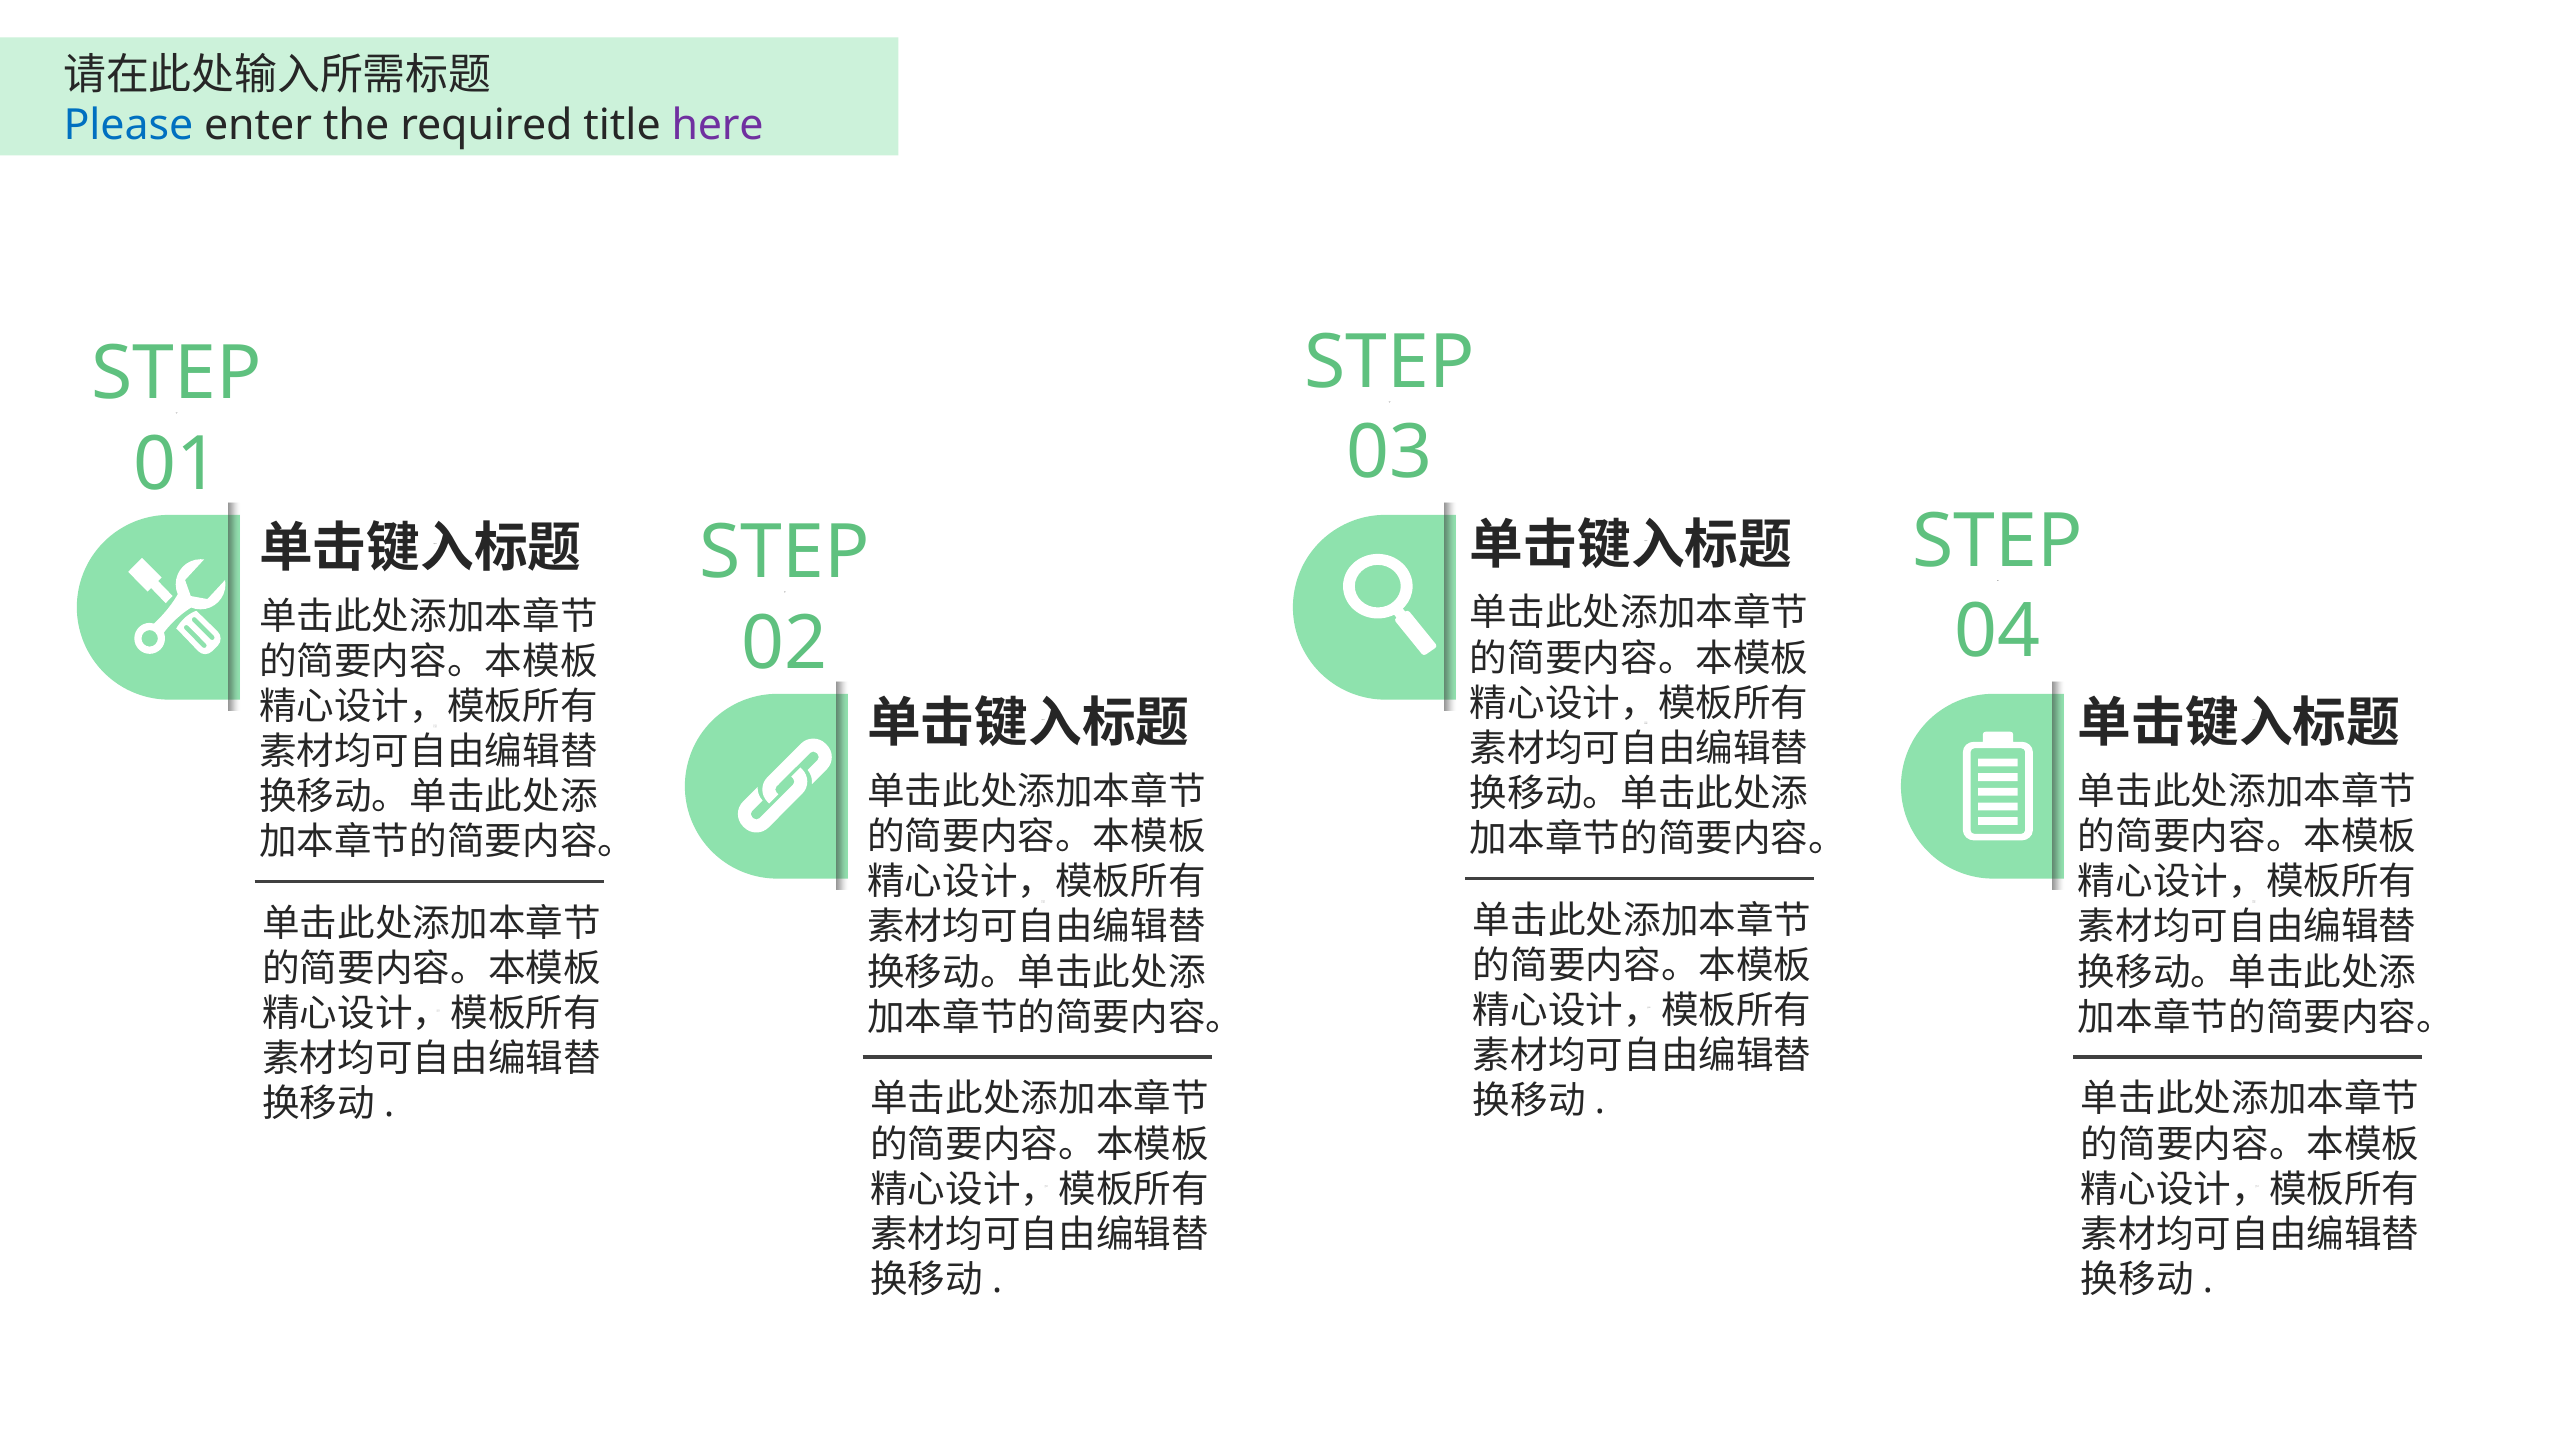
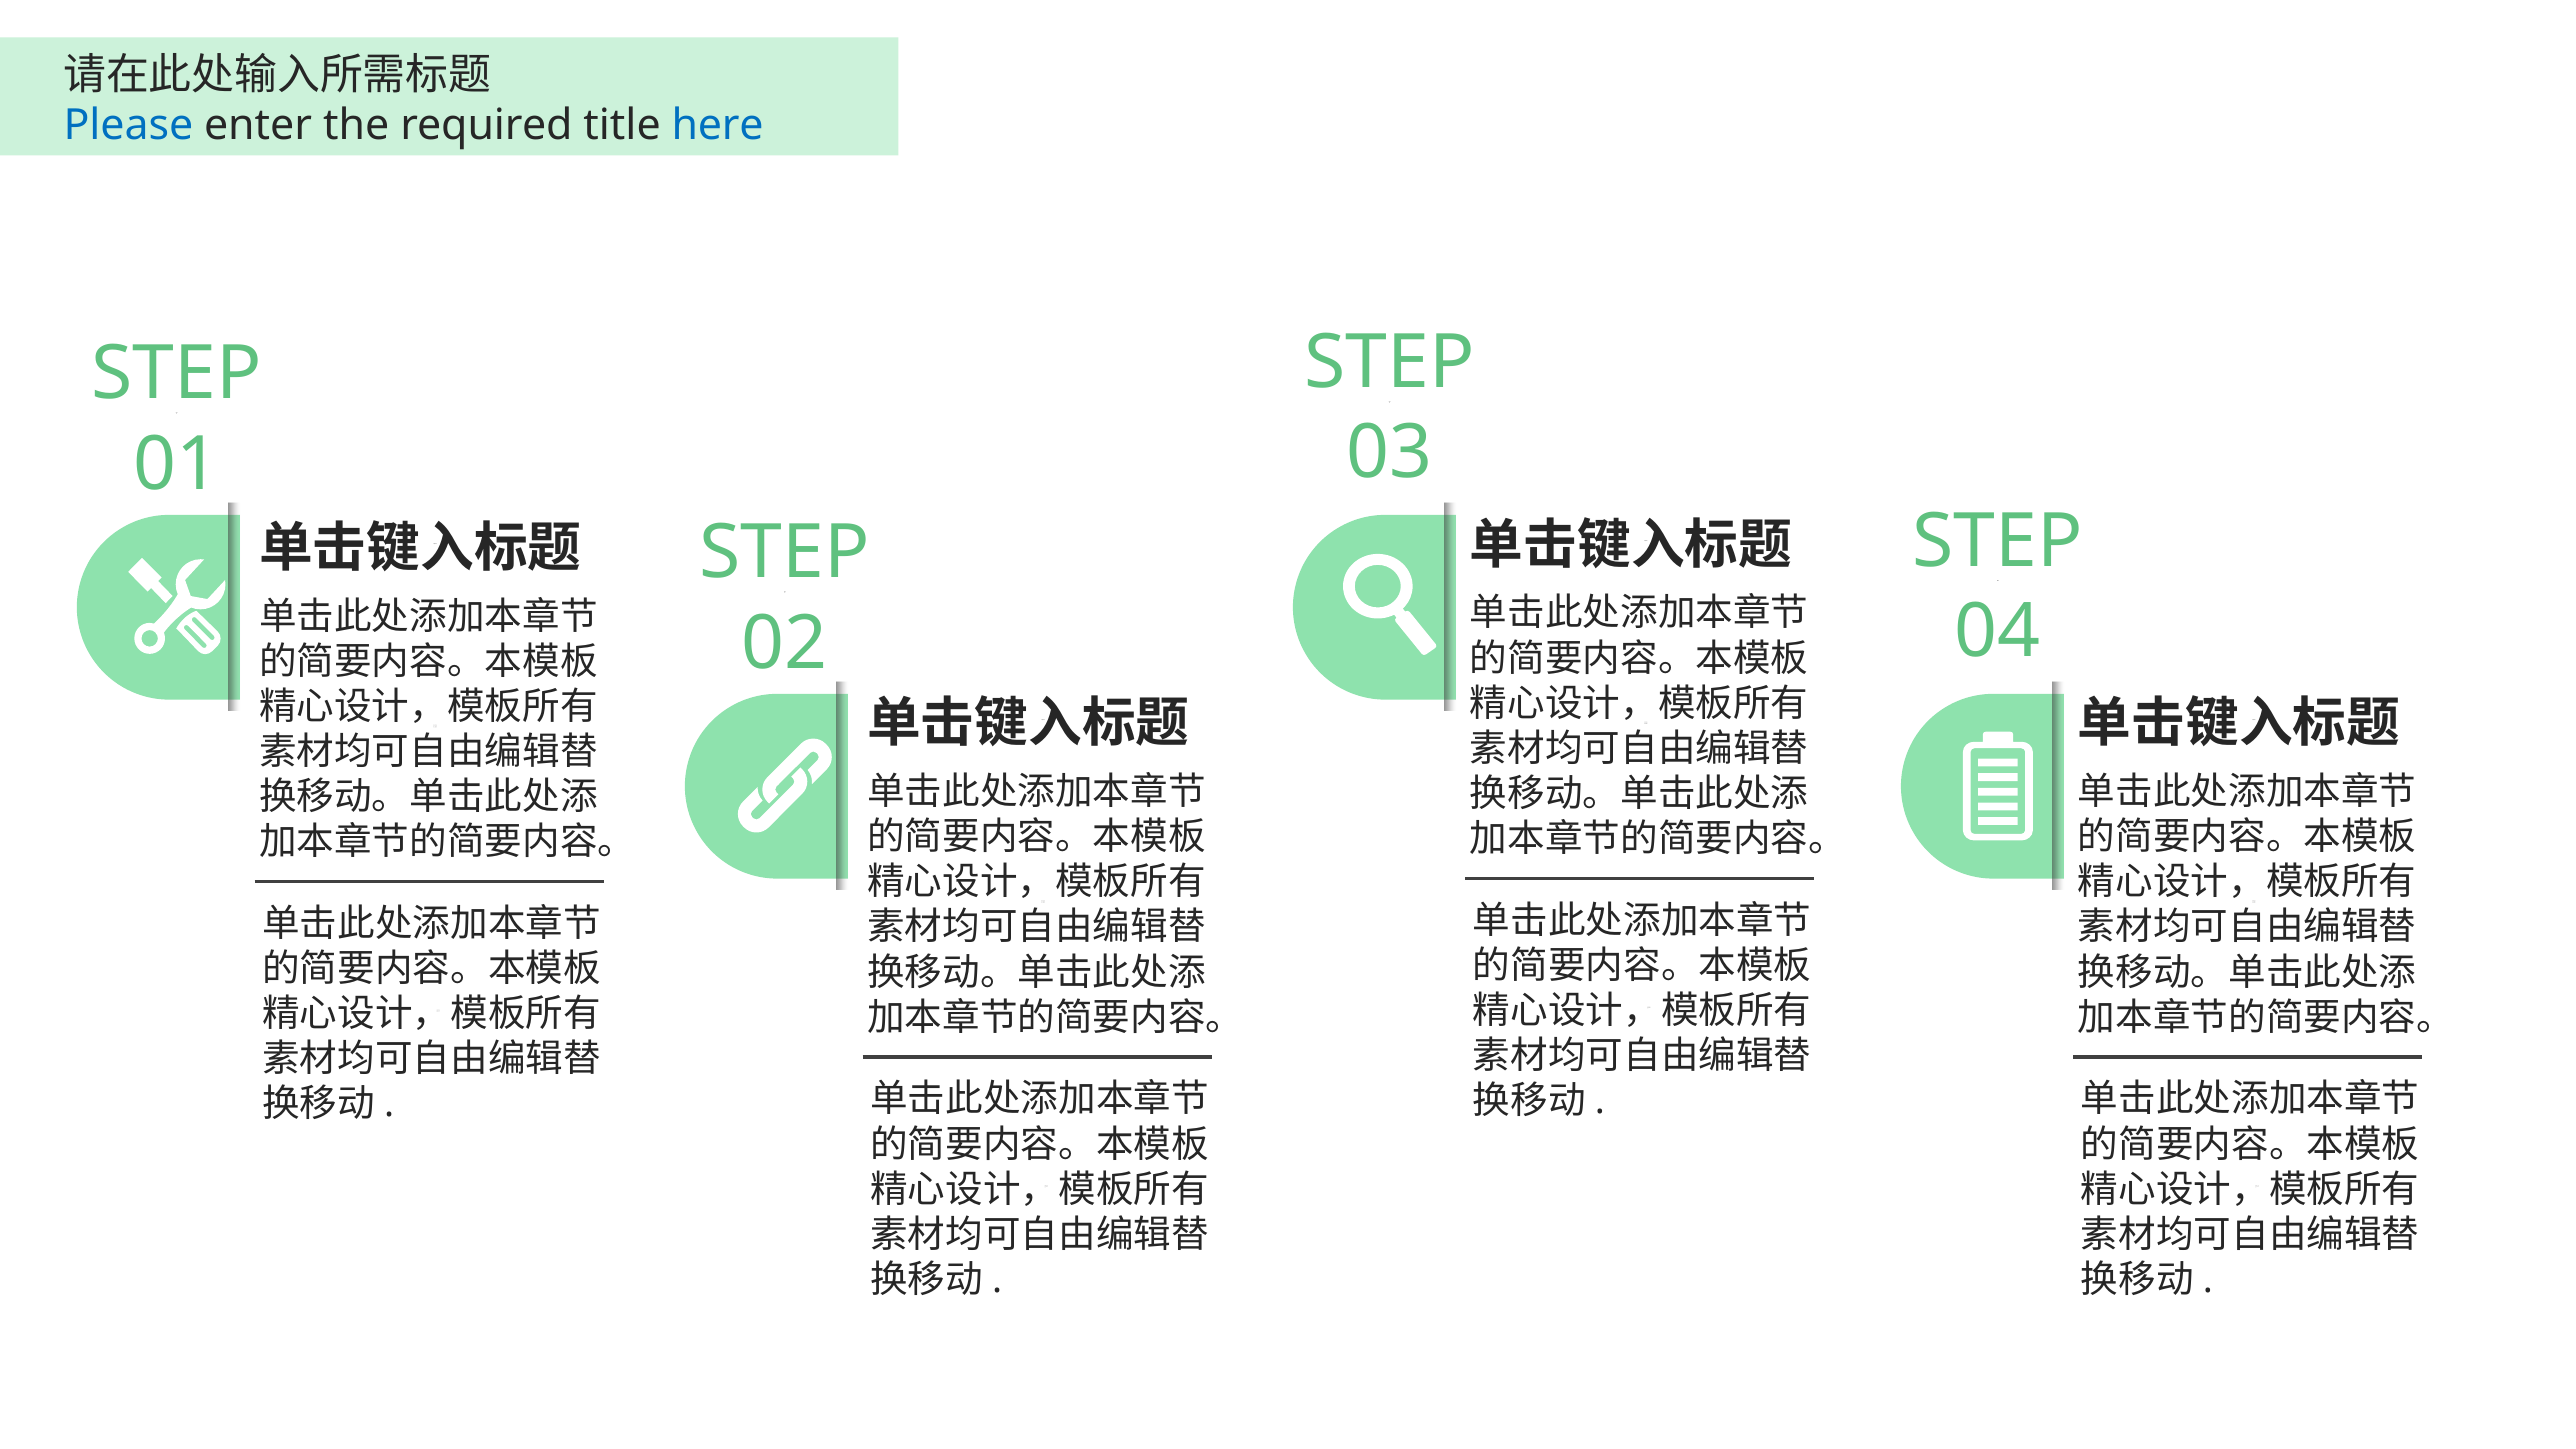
here colour: purple -> blue (718, 126)
